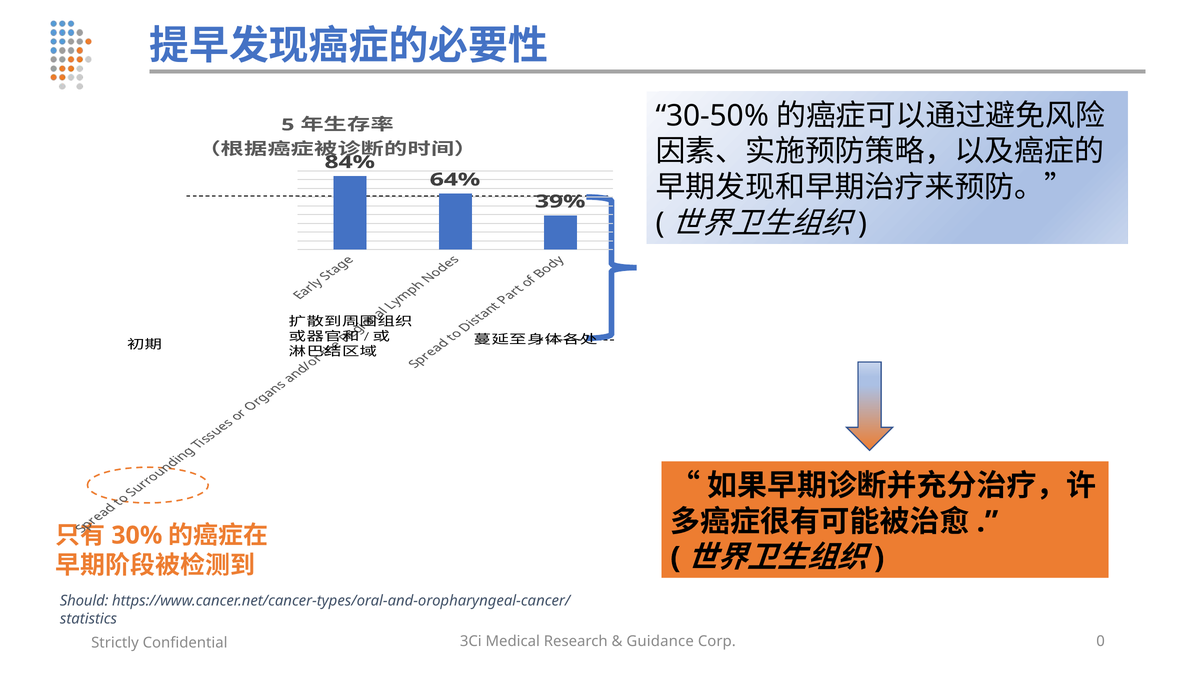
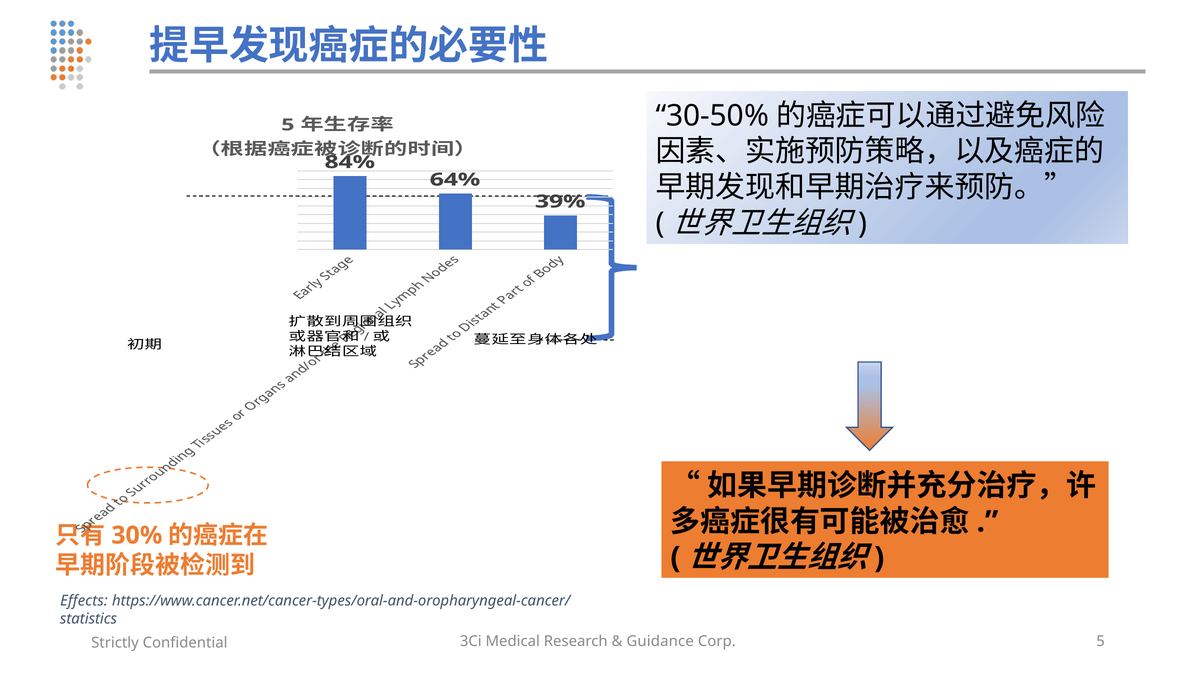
Should: Should -> Effects (84, 601)
Corp 0: 0 -> 5 (1101, 641)
